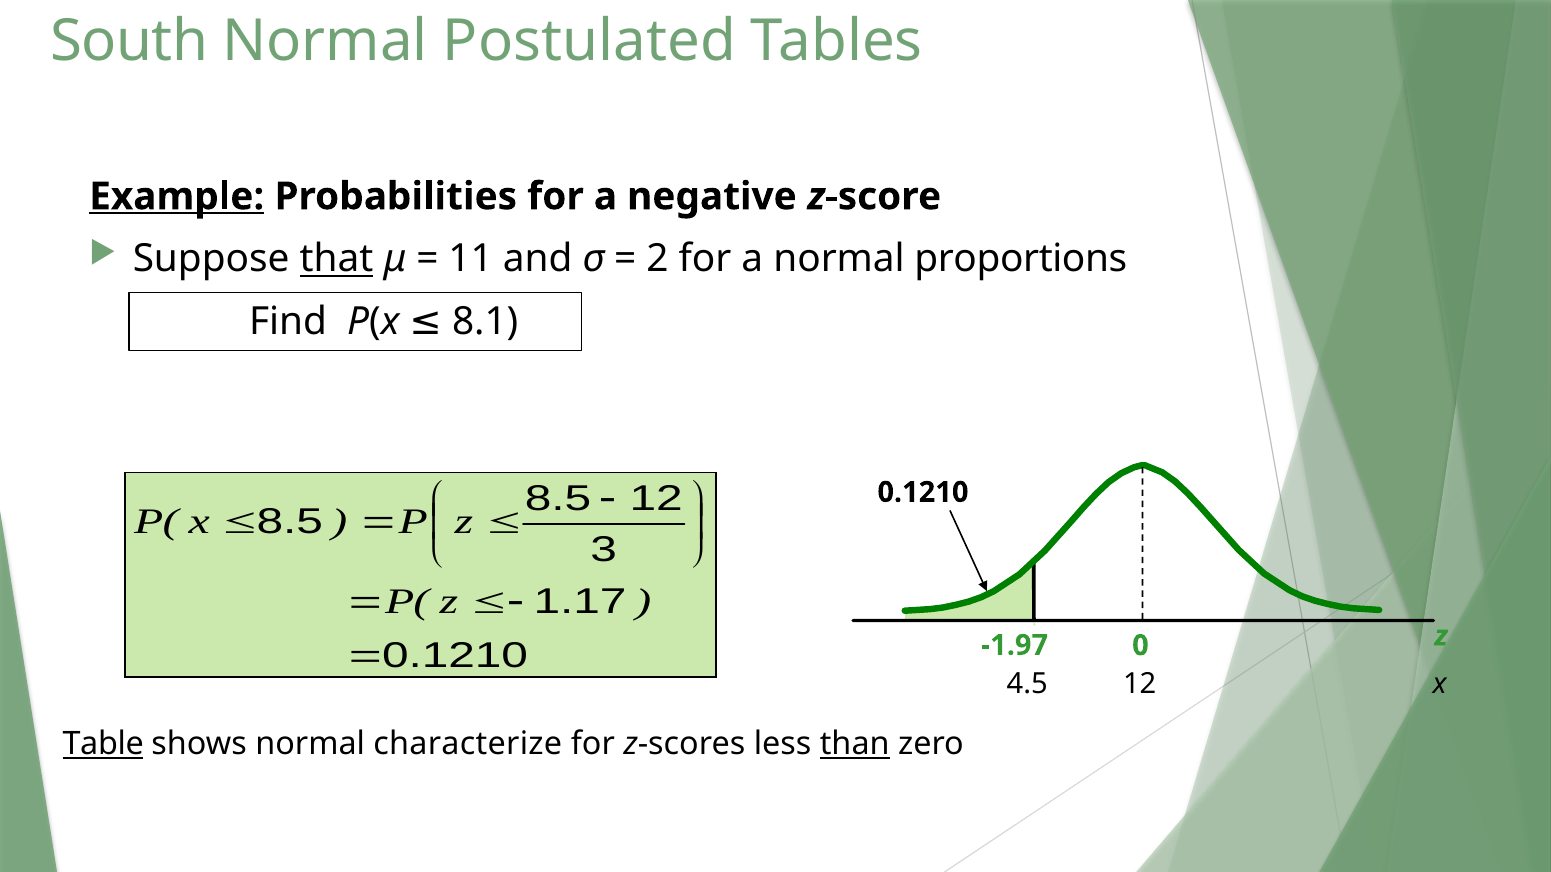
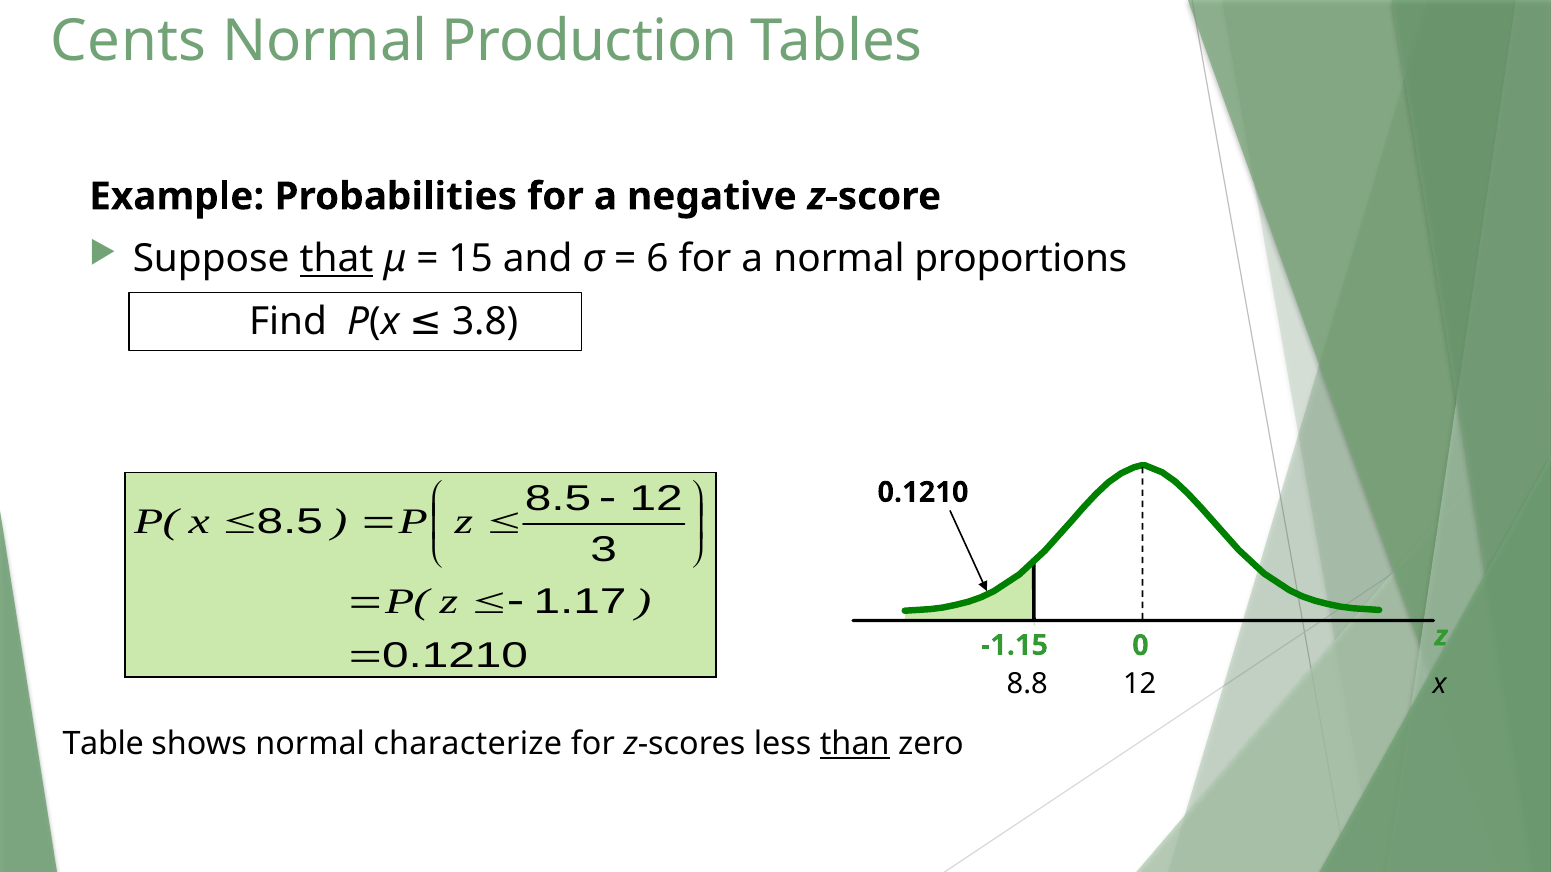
South: South -> Cents (129, 41)
Postulated: Postulated -> Production (590, 41)
Example underline: present -> none (177, 197)
11: 11 -> 15 (471, 259)
2: 2 -> 6 (657, 259)
8.1: 8.1 -> 3.8 (485, 322)
-1.97: -1.97 -> -1.15 (1014, 645)
4.5: 4.5 -> 8.8 (1027, 684)
Table underline: present -> none (103, 745)
